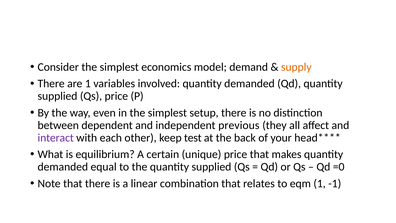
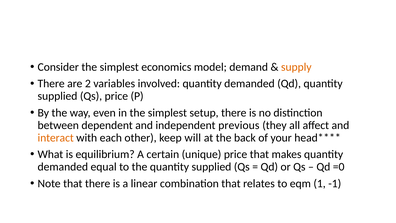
are 1: 1 -> 2 (88, 84)
interact colour: purple -> orange (56, 138)
test: test -> will (193, 138)
